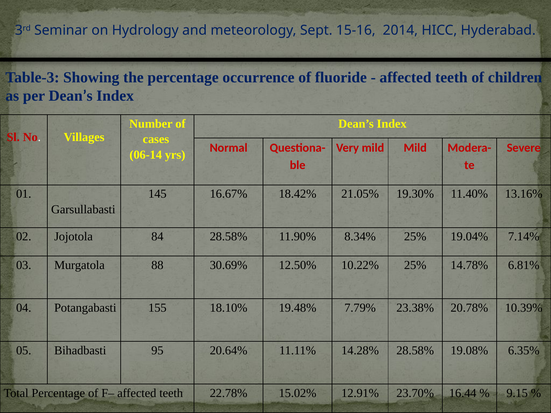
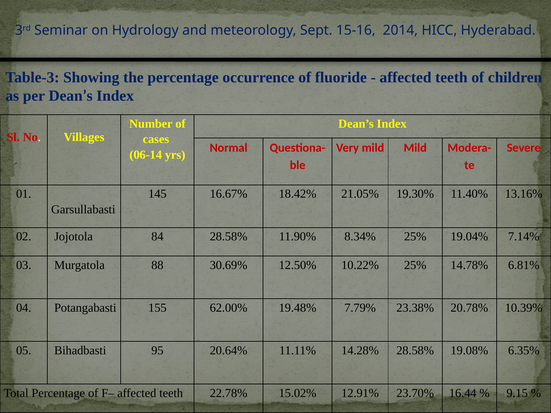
18.10%: 18.10% -> 62.00% (229, 308)
